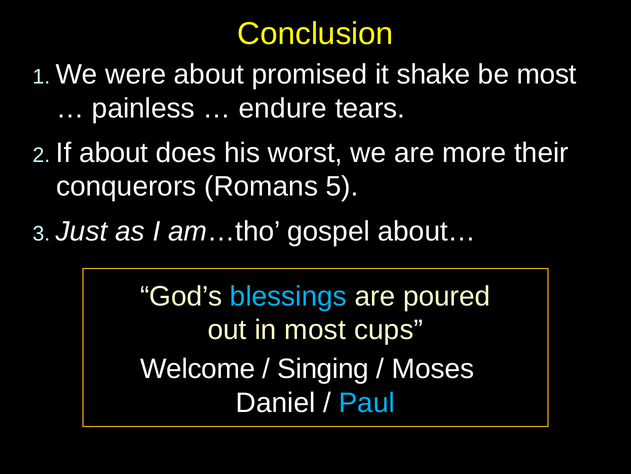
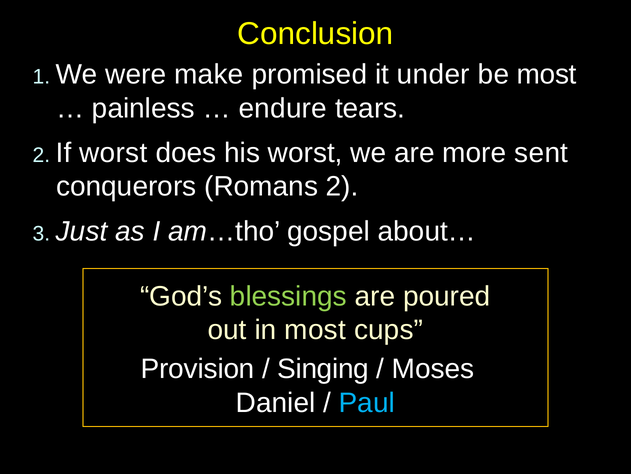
were about: about -> make (209, 75)
shake: shake -> under (433, 75)
If about: about -> worst (113, 153)
their: their -> sent (541, 153)
Romans 5: 5 -> 2 (342, 186)
blessings colour: light blue -> light green (288, 296)
Welcome: Welcome -> Provision (198, 368)
